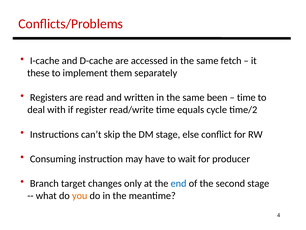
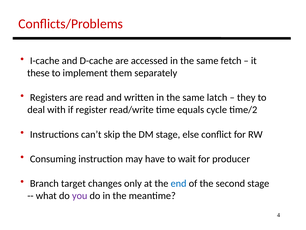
been: been -> latch (217, 97)
time: time -> they (246, 97)
you colour: orange -> purple (80, 195)
